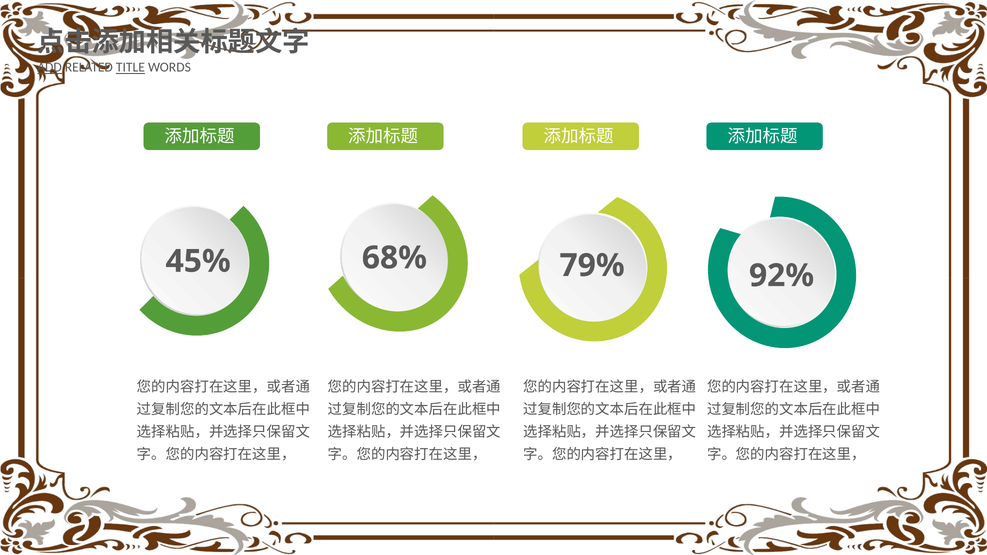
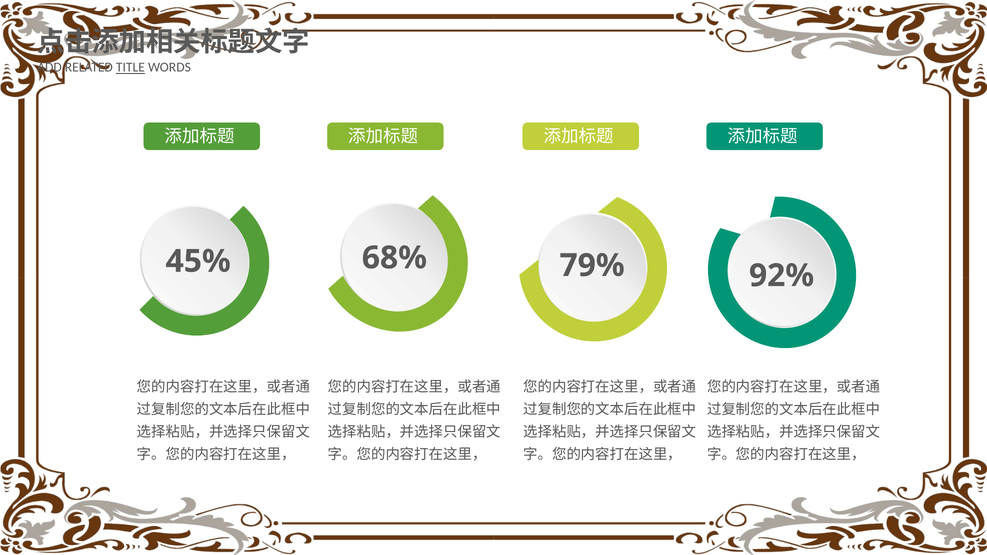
ADD underline: present -> none (50, 68)
